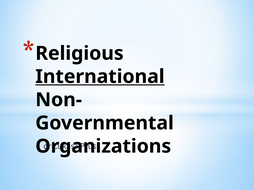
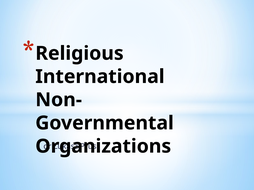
International underline: present -> none (100, 77)
